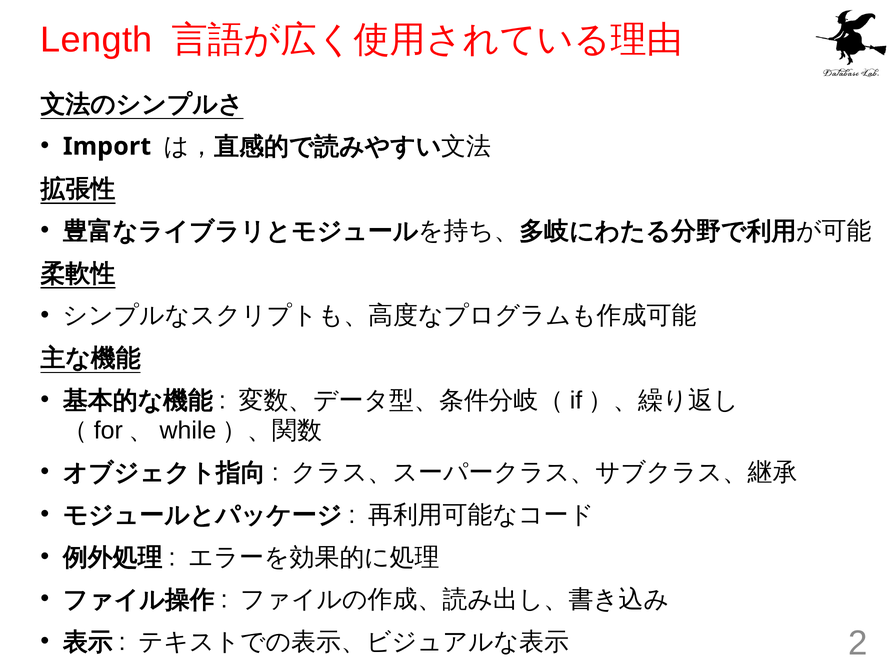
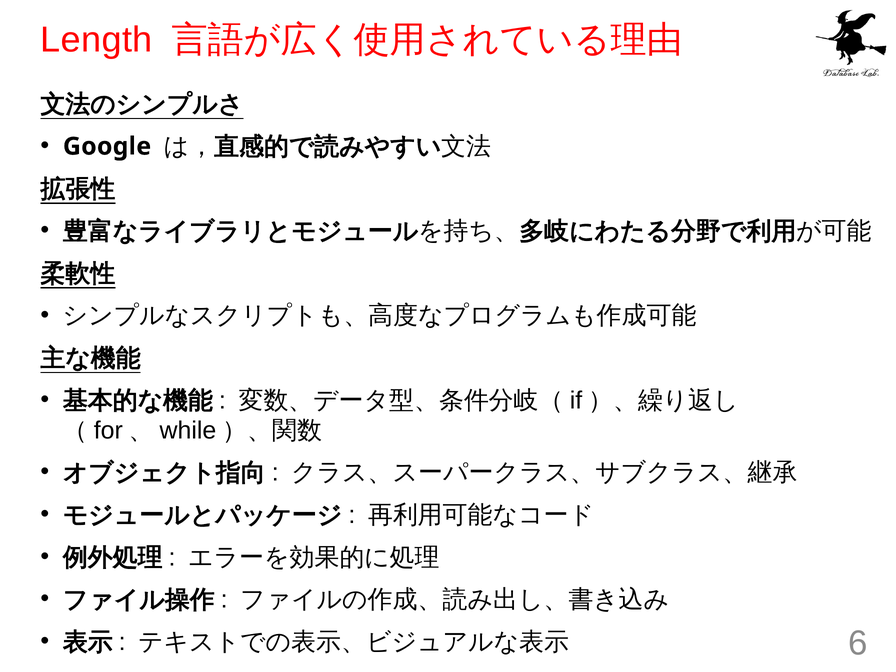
Import: Import -> Google (107, 146)
2: 2 -> 6 (858, 643)
